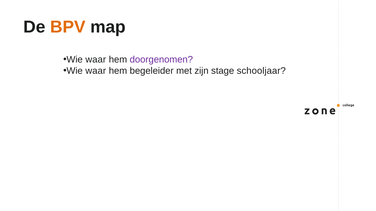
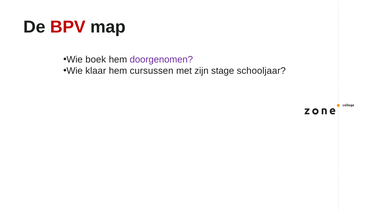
BPV colour: orange -> red (68, 27)
waar: waar -> boek (96, 60)
waar: waar -> klaar (96, 71)
begeleider: begeleider -> cursussen (152, 71)
